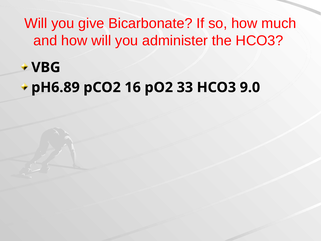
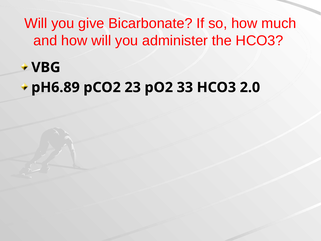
16: 16 -> 23 (133, 87)
9.0: 9.0 -> 2.0 (250, 87)
